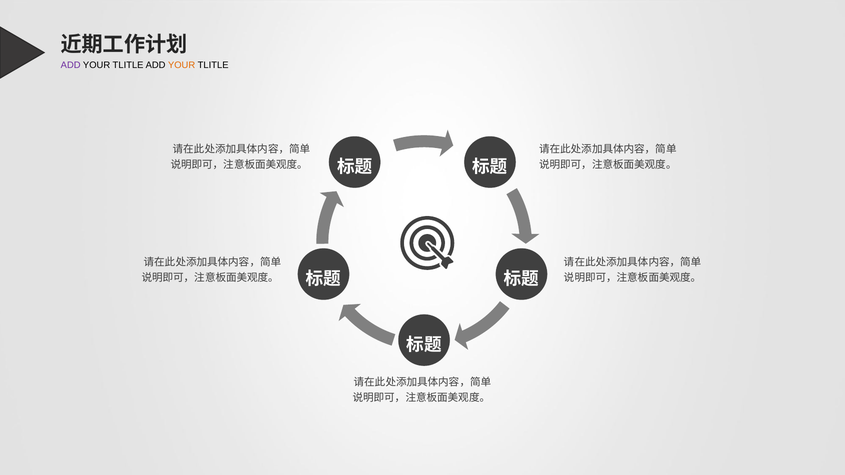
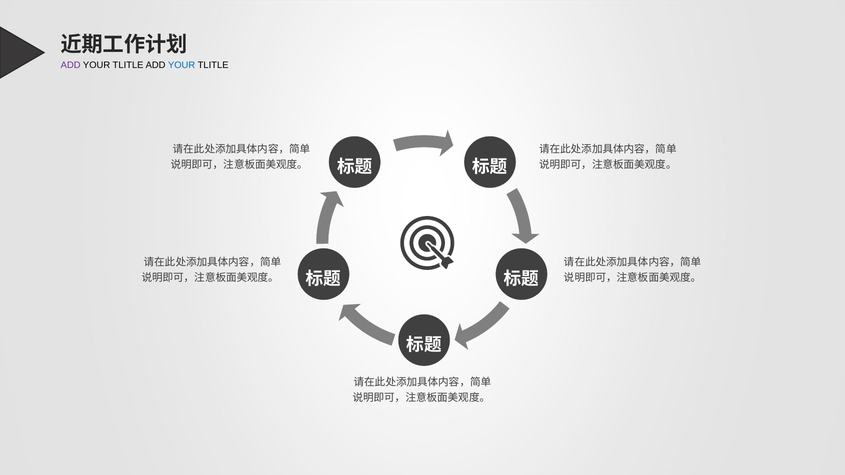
YOUR colour: orange -> blue (182, 65)
